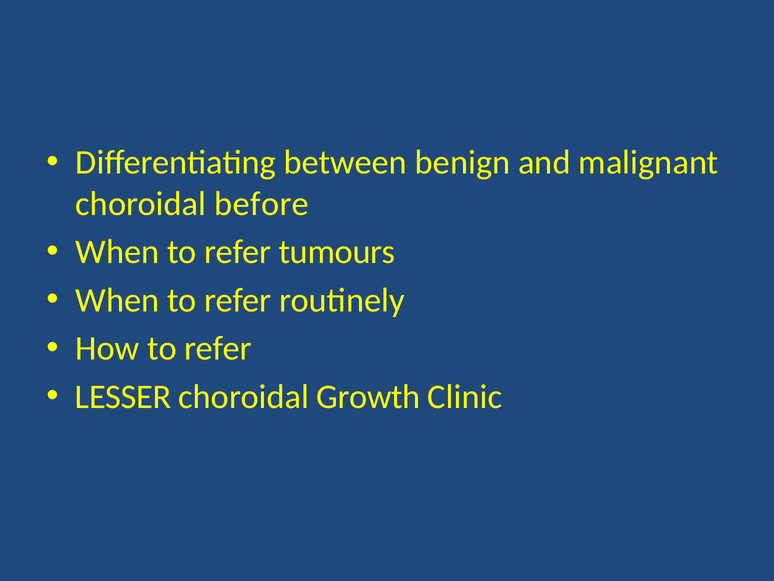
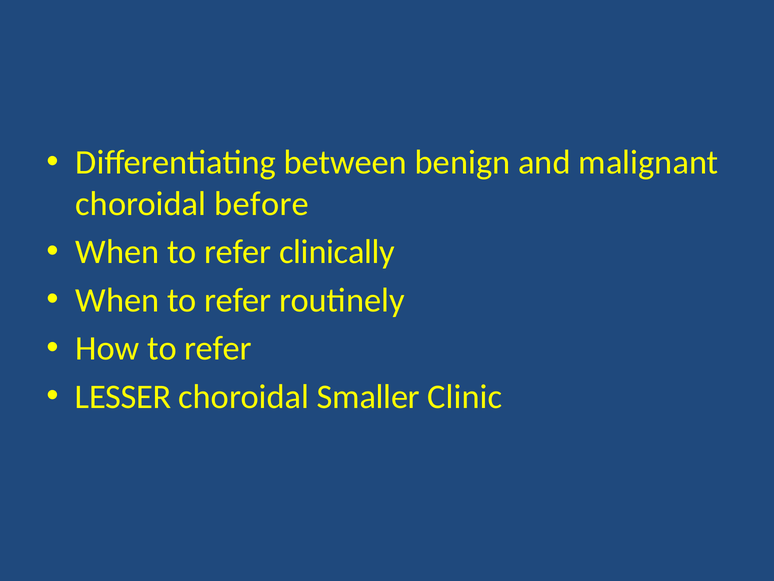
tumours: tumours -> clinically (337, 252)
Growth: Growth -> Smaller (368, 396)
